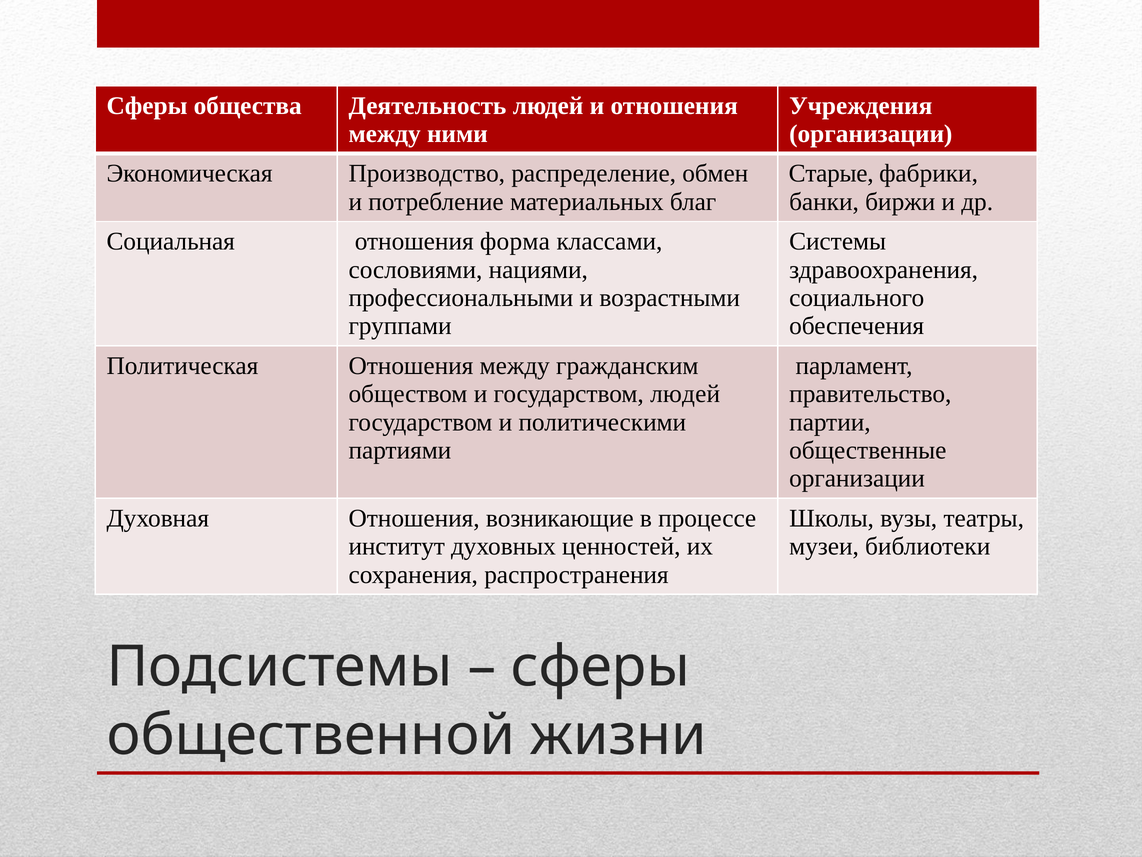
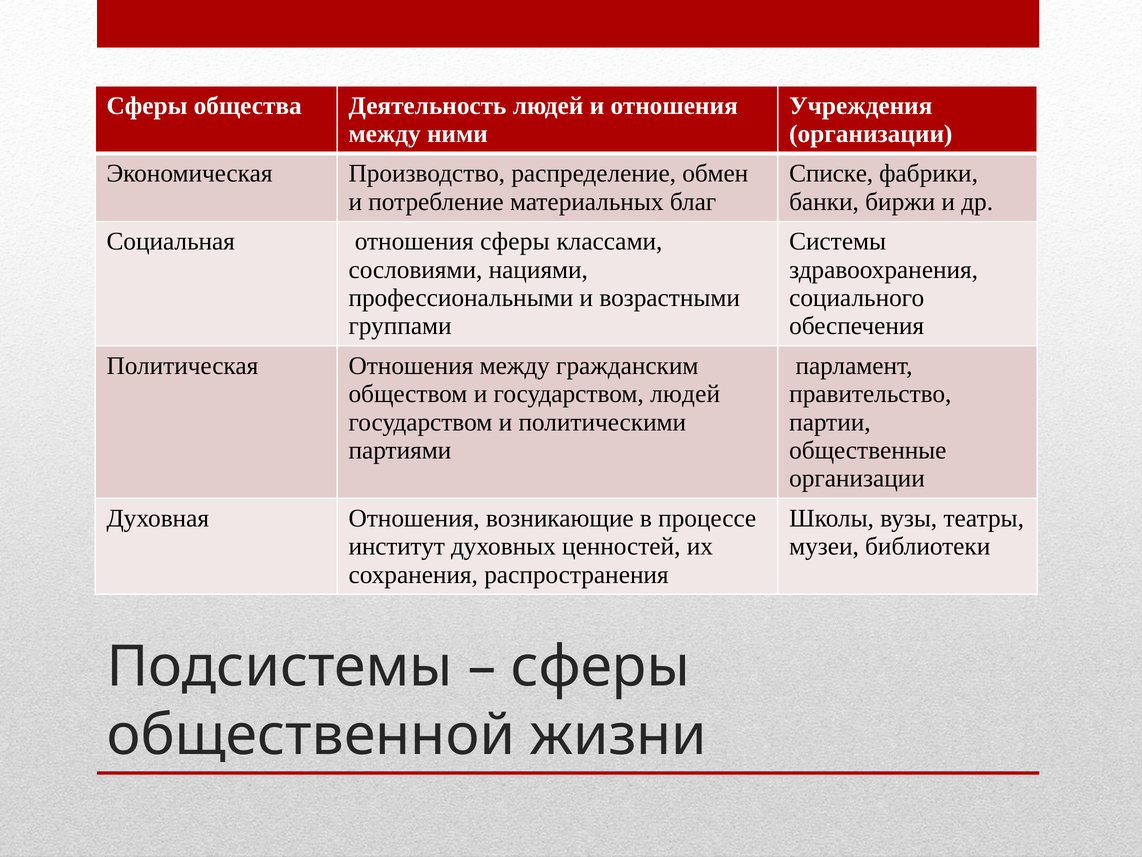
Старые: Старые -> Списке (831, 173)
отношения форма: форма -> сферы (515, 241)
